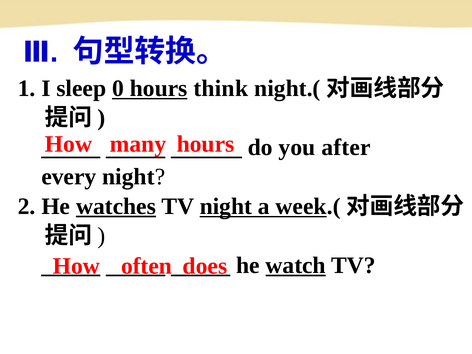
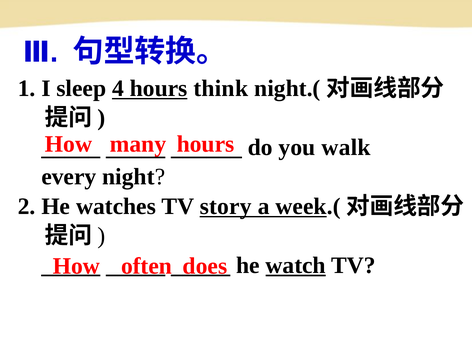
0: 0 -> 4 (118, 88)
after: after -> walk (346, 147)
watches underline: present -> none (116, 206)
TV night: night -> story (226, 206)
